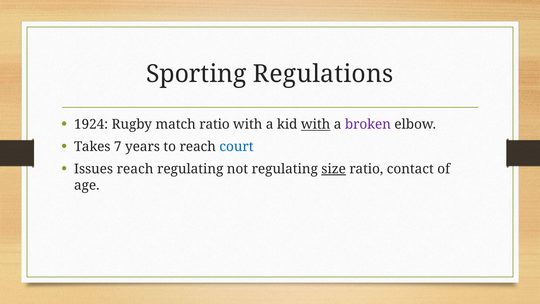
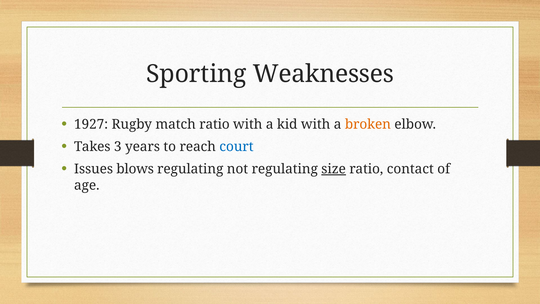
Regulations: Regulations -> Weaknesses (323, 74)
1924: 1924 -> 1927 (91, 124)
with underline: present -> none (316, 124)
broken colour: purple -> orange (368, 124)
7: 7 -> 3 (118, 147)
Issues reach: reach -> blows (135, 169)
